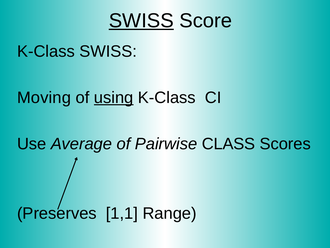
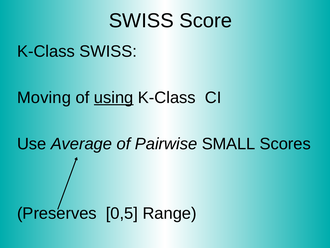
SWISS underline: present -> none (141, 21)
CLASS: CLASS -> SMALL (229, 144)
1,1: 1,1 -> 0,5 (122, 213)
